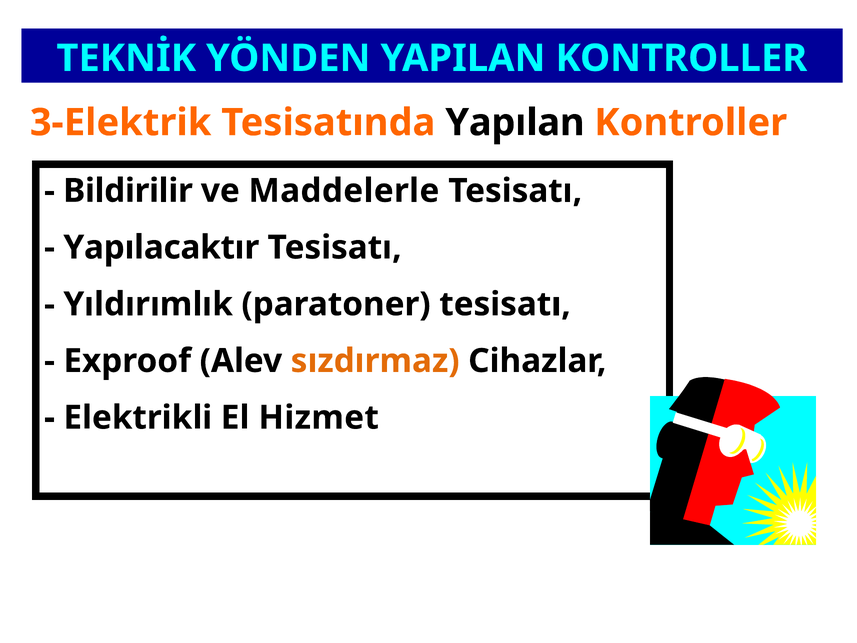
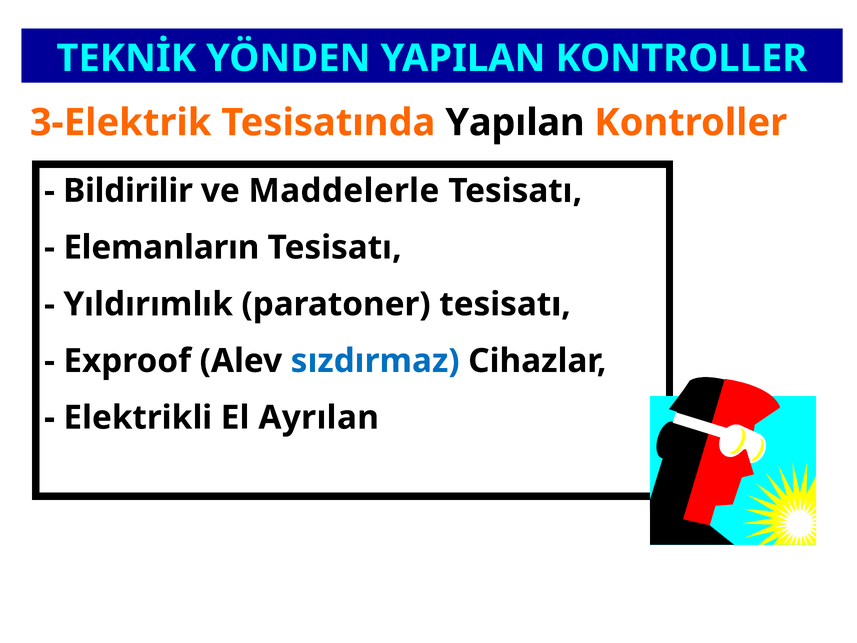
Yapılacaktır: Yapılacaktır -> Elemanların (161, 247)
sızdırmaz colour: orange -> blue (375, 361)
Hizmet: Hizmet -> Ayrılan (319, 417)
